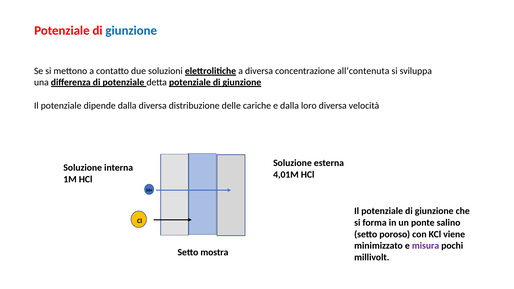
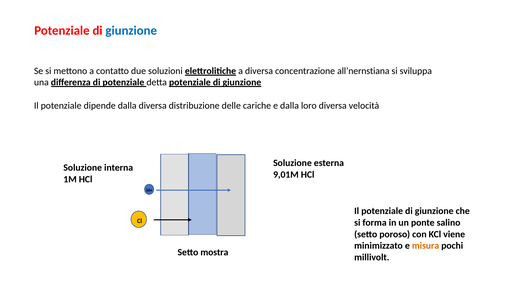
all’contenuta: all’contenuta -> all’nernstiana (363, 71)
4,01M: 4,01M -> 9,01M (286, 175)
misura colour: purple -> orange (426, 246)
